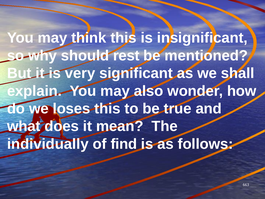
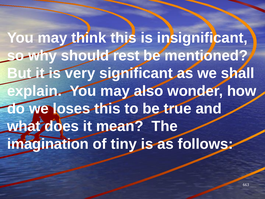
individually: individually -> imagination (48, 144)
find: find -> tiny (124, 144)
